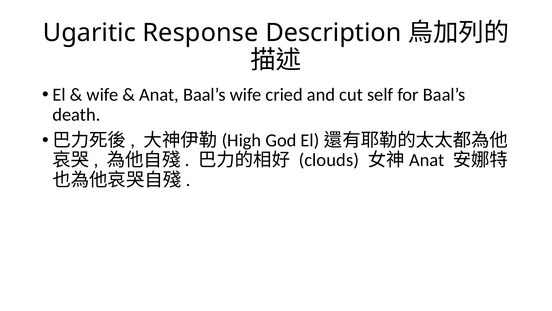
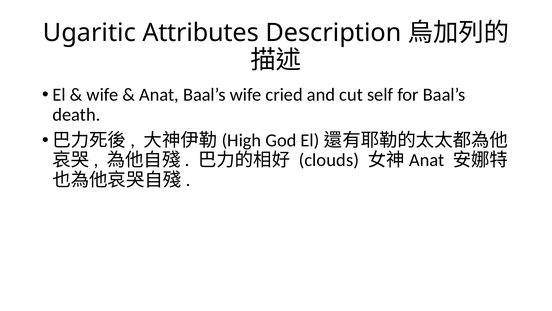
Response: Response -> Attributes (201, 33)
